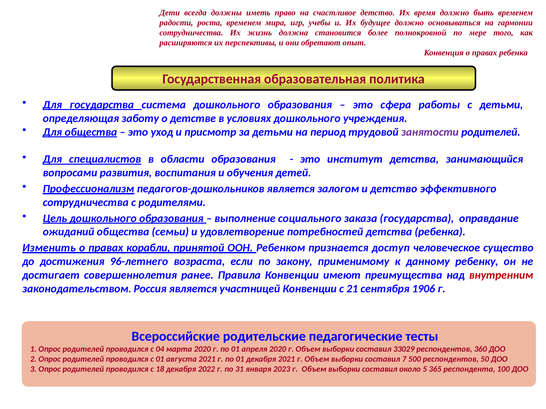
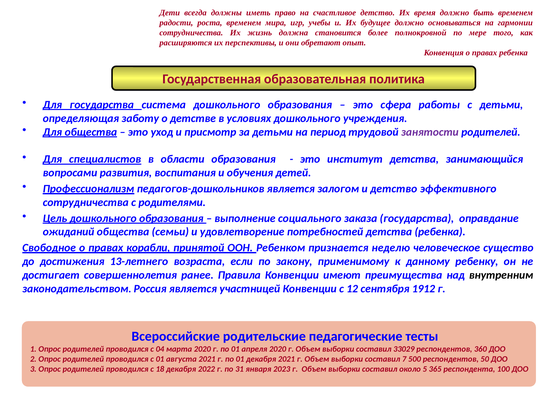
Изменить: Изменить -> Свободное (49, 248)
доступ: доступ -> неделю (391, 248)
96-летнего: 96-летнего -> 13-летнего (139, 262)
внутренним colour: red -> black (501, 275)
21: 21 -> 12 (352, 289)
1906: 1906 -> 1912 (424, 289)
